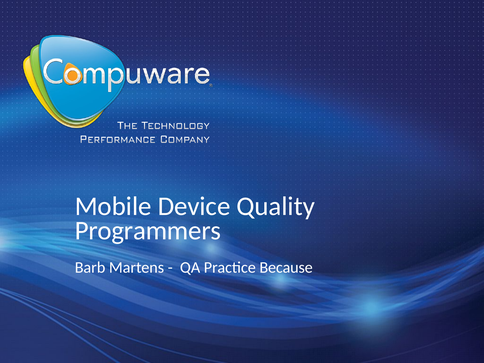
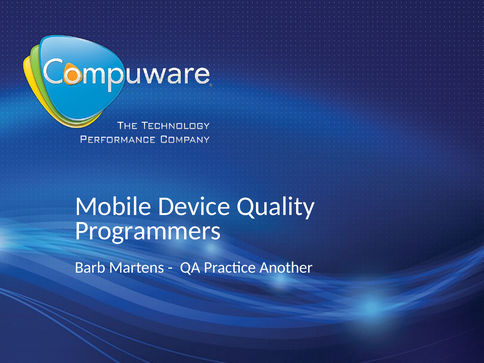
Because: Because -> Another (286, 267)
